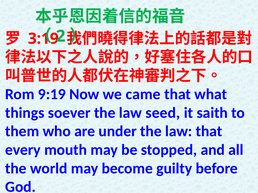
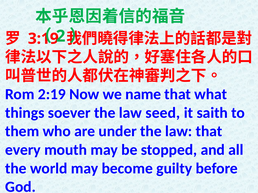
9:19: 9:19 -> 2:19 (52, 94)
came: came -> name (143, 94)
